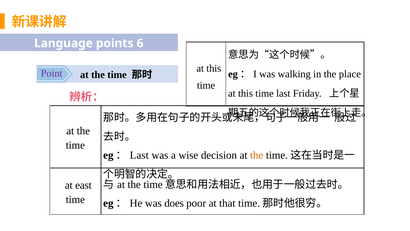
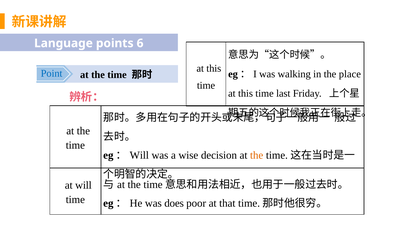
Point colour: purple -> blue (52, 73)
Last: Last -> Will (139, 155)
at east: east -> will (83, 185)
